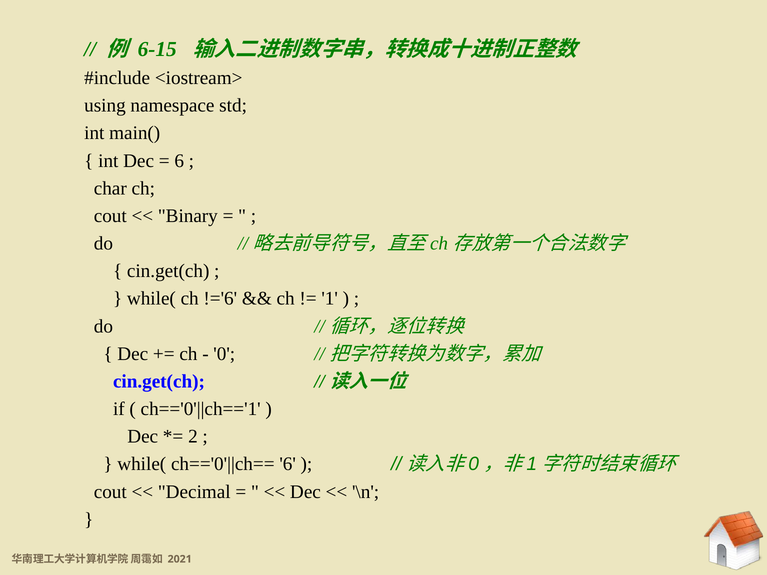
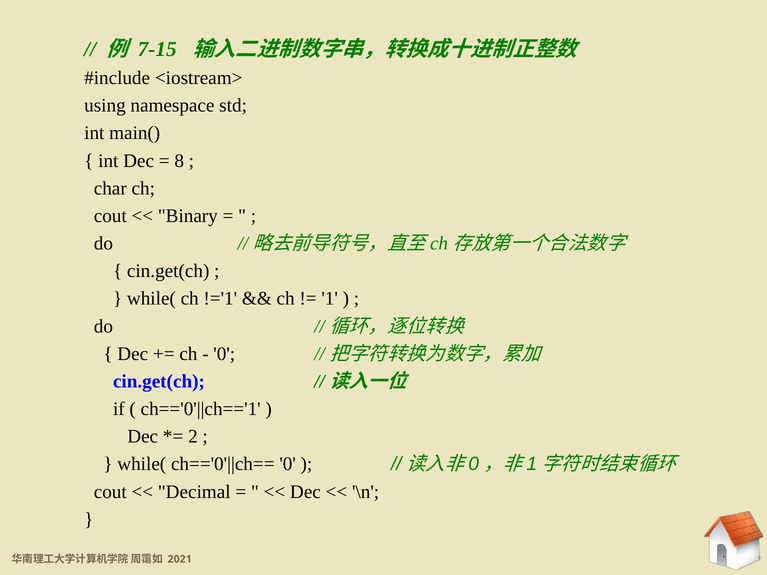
6-15: 6-15 -> 7-15 (157, 49)
6: 6 -> 8 (179, 161)
!='6: !='6 -> !='1 (220, 299)
6: 6 -> 0 (288, 464)
